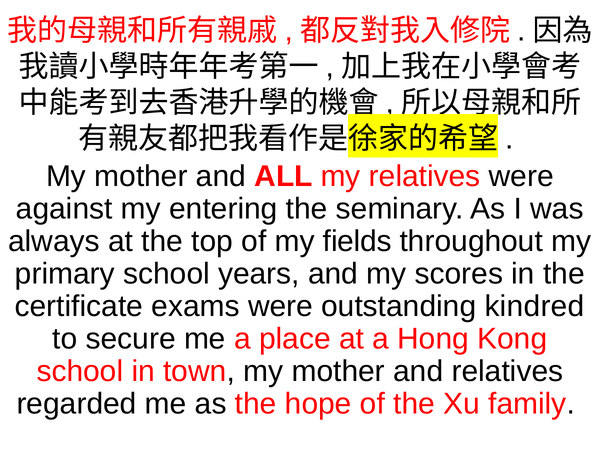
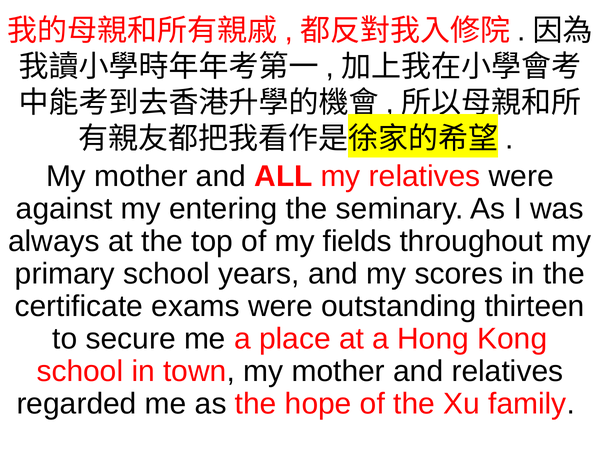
kindred: kindred -> thirteen (535, 306)
